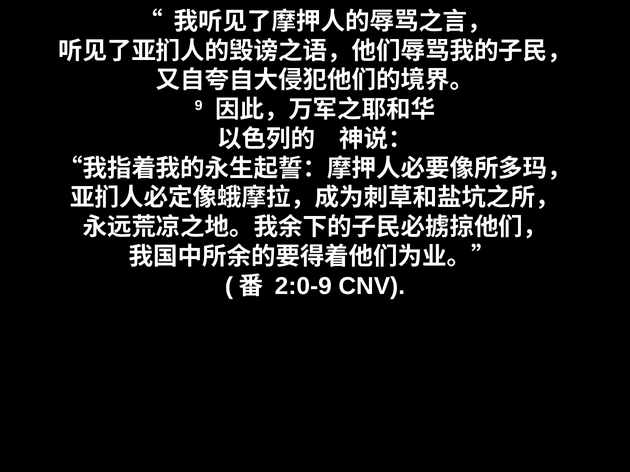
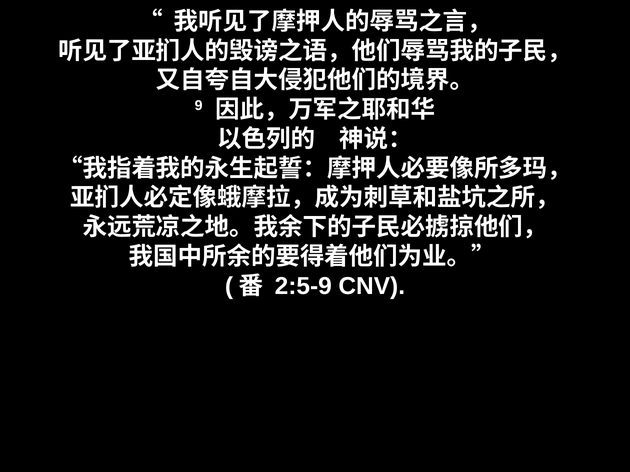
2:0-9: 2:0-9 -> 2:5-9 (303, 286)
